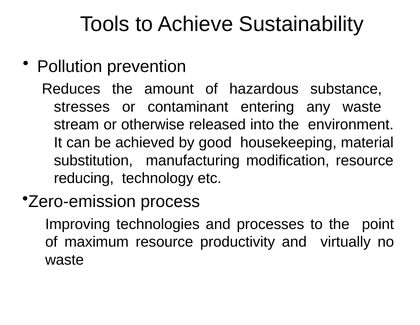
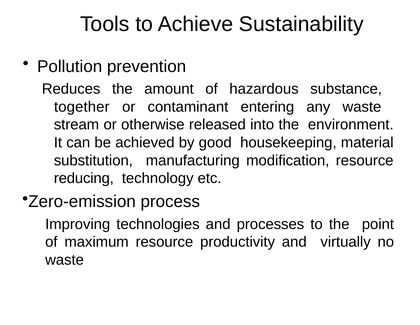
stresses: stresses -> together (82, 107)
